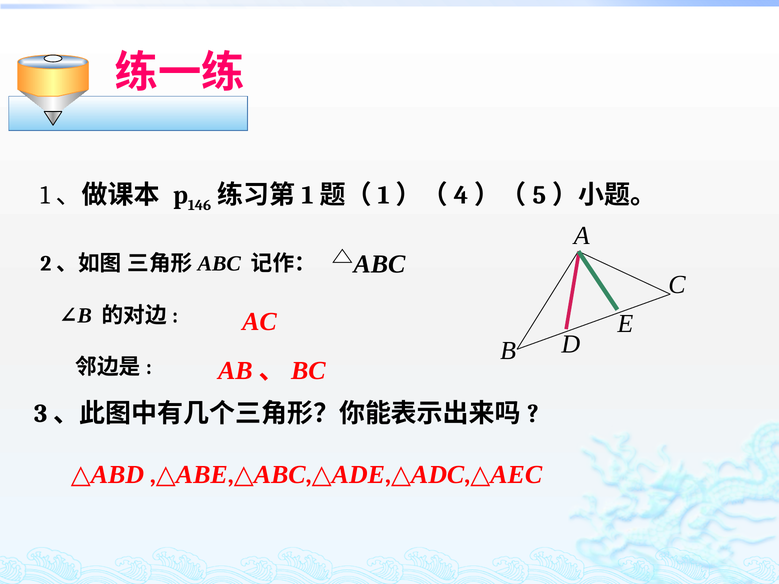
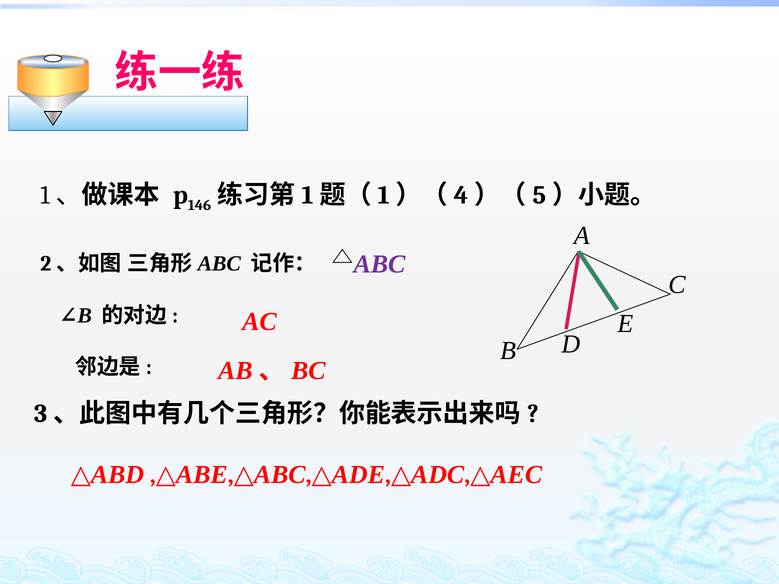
ABC colour: black -> purple (379, 264)
